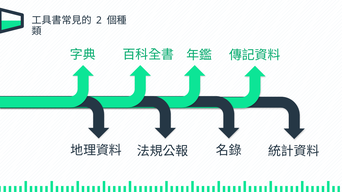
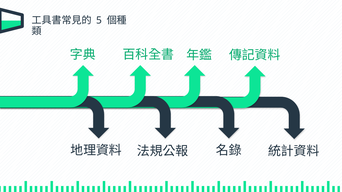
2: 2 -> 5 (99, 20)
